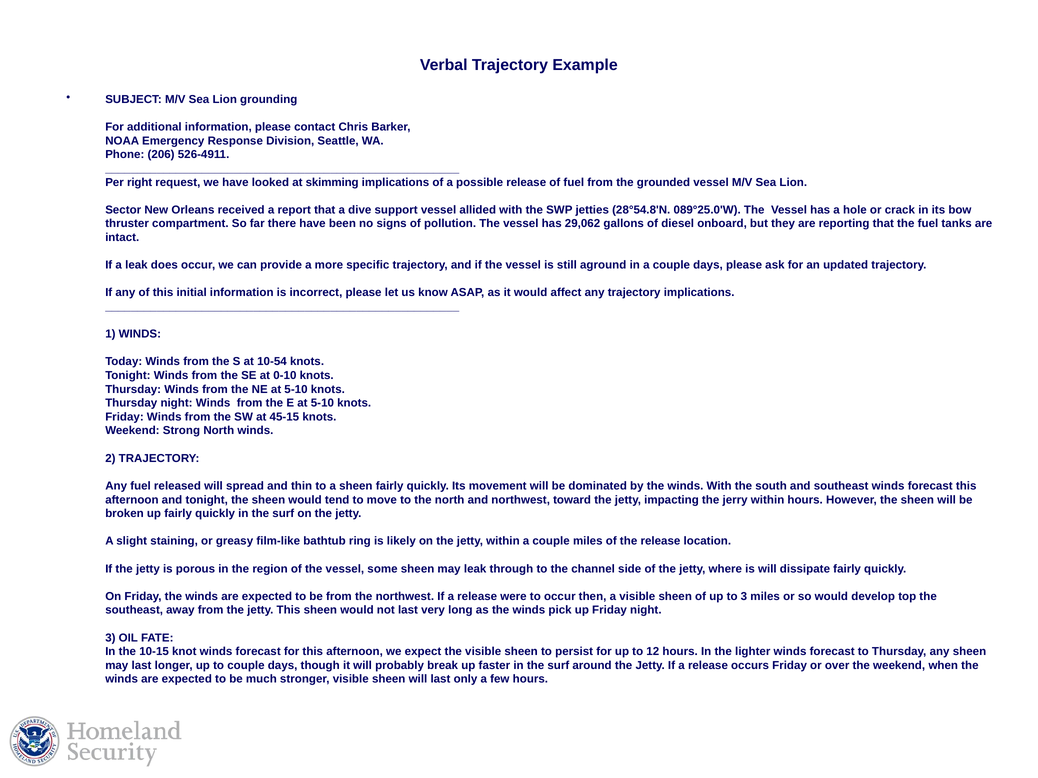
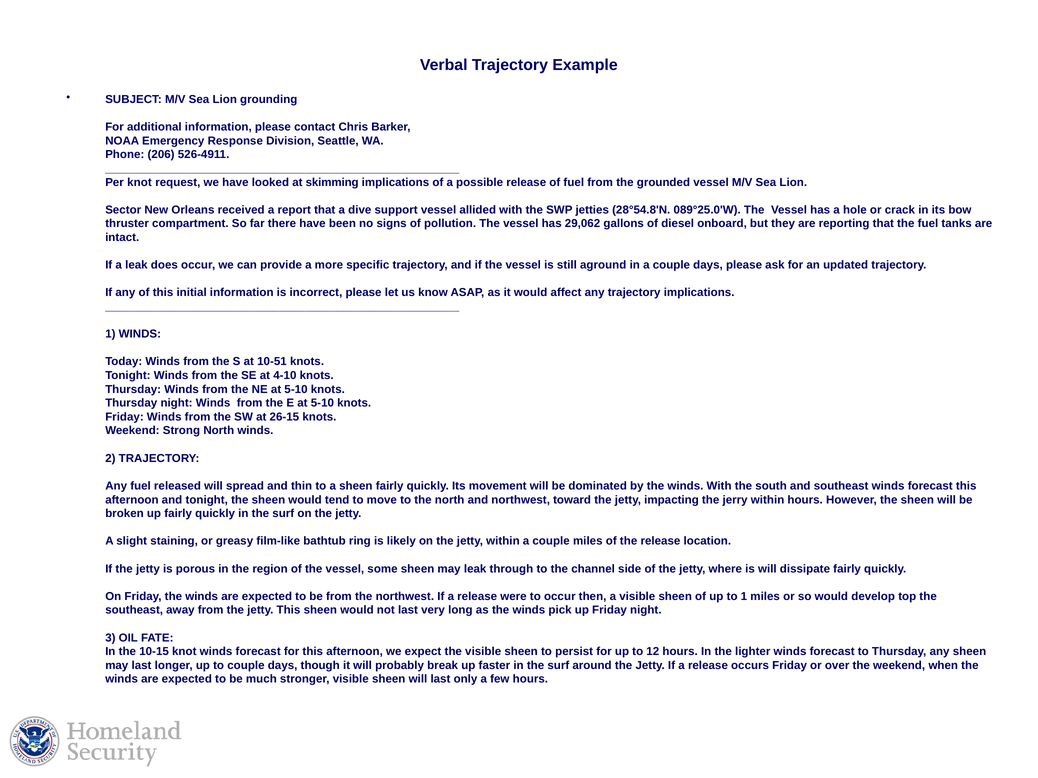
Per right: right -> knot (139, 182)
10-54: 10-54 -> 10-51 (272, 362)
0-10: 0-10 -> 4-10 (285, 376)
45-15: 45-15 -> 26-15 (284, 417)
to 3: 3 -> 1 (744, 597)
